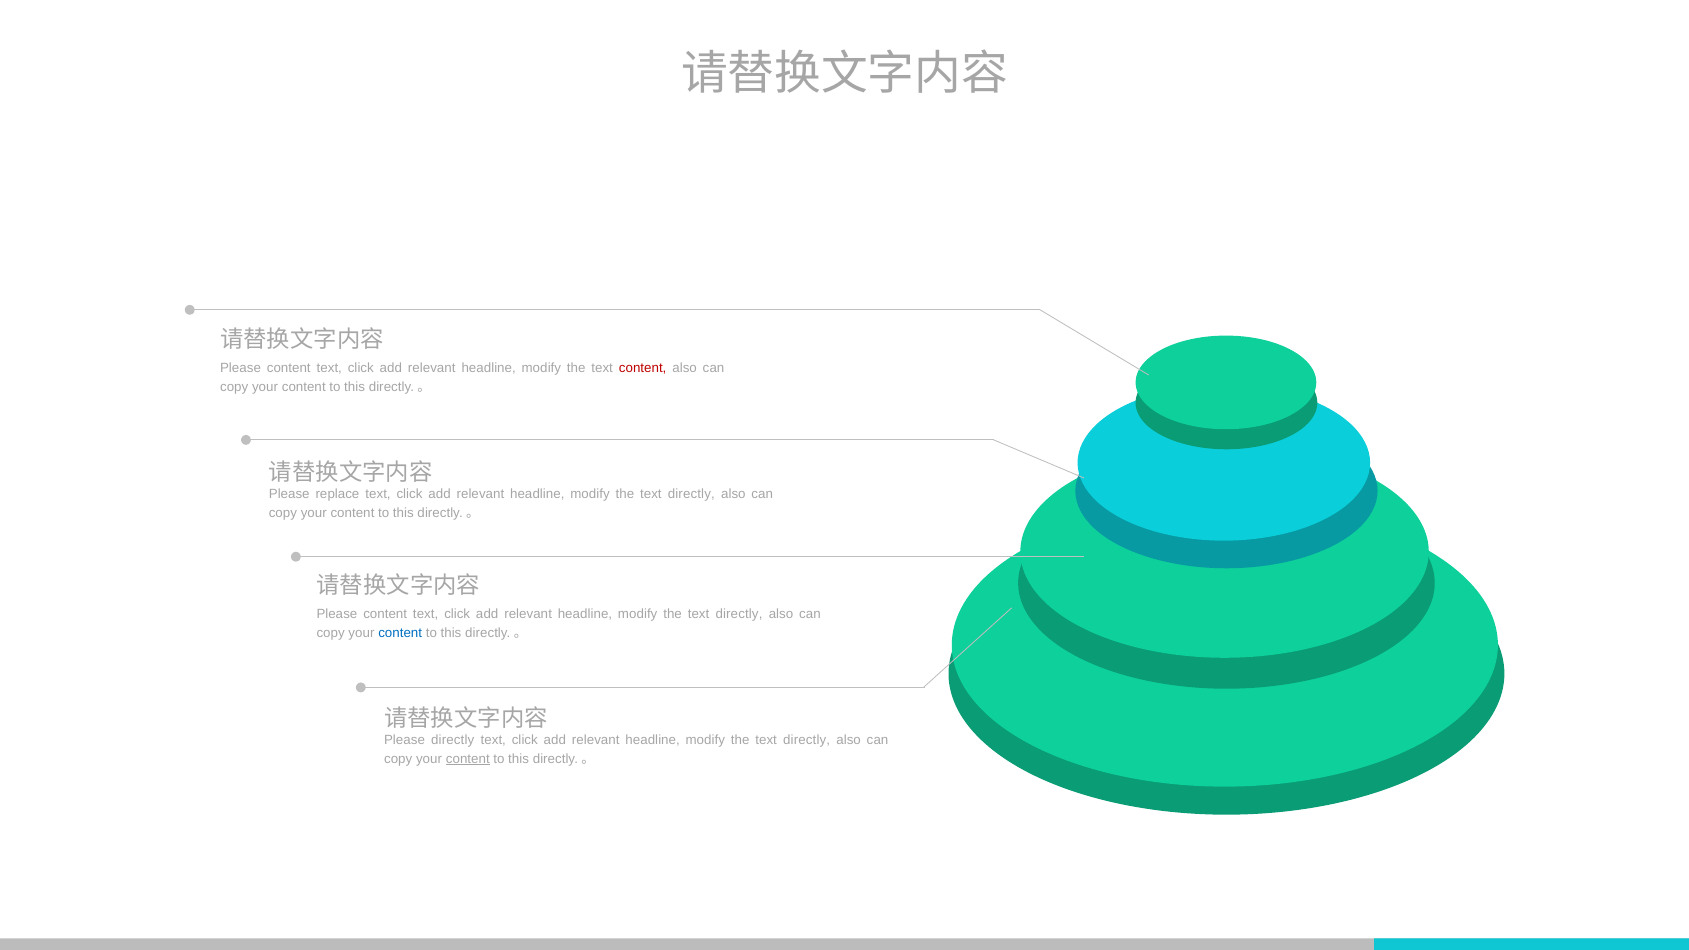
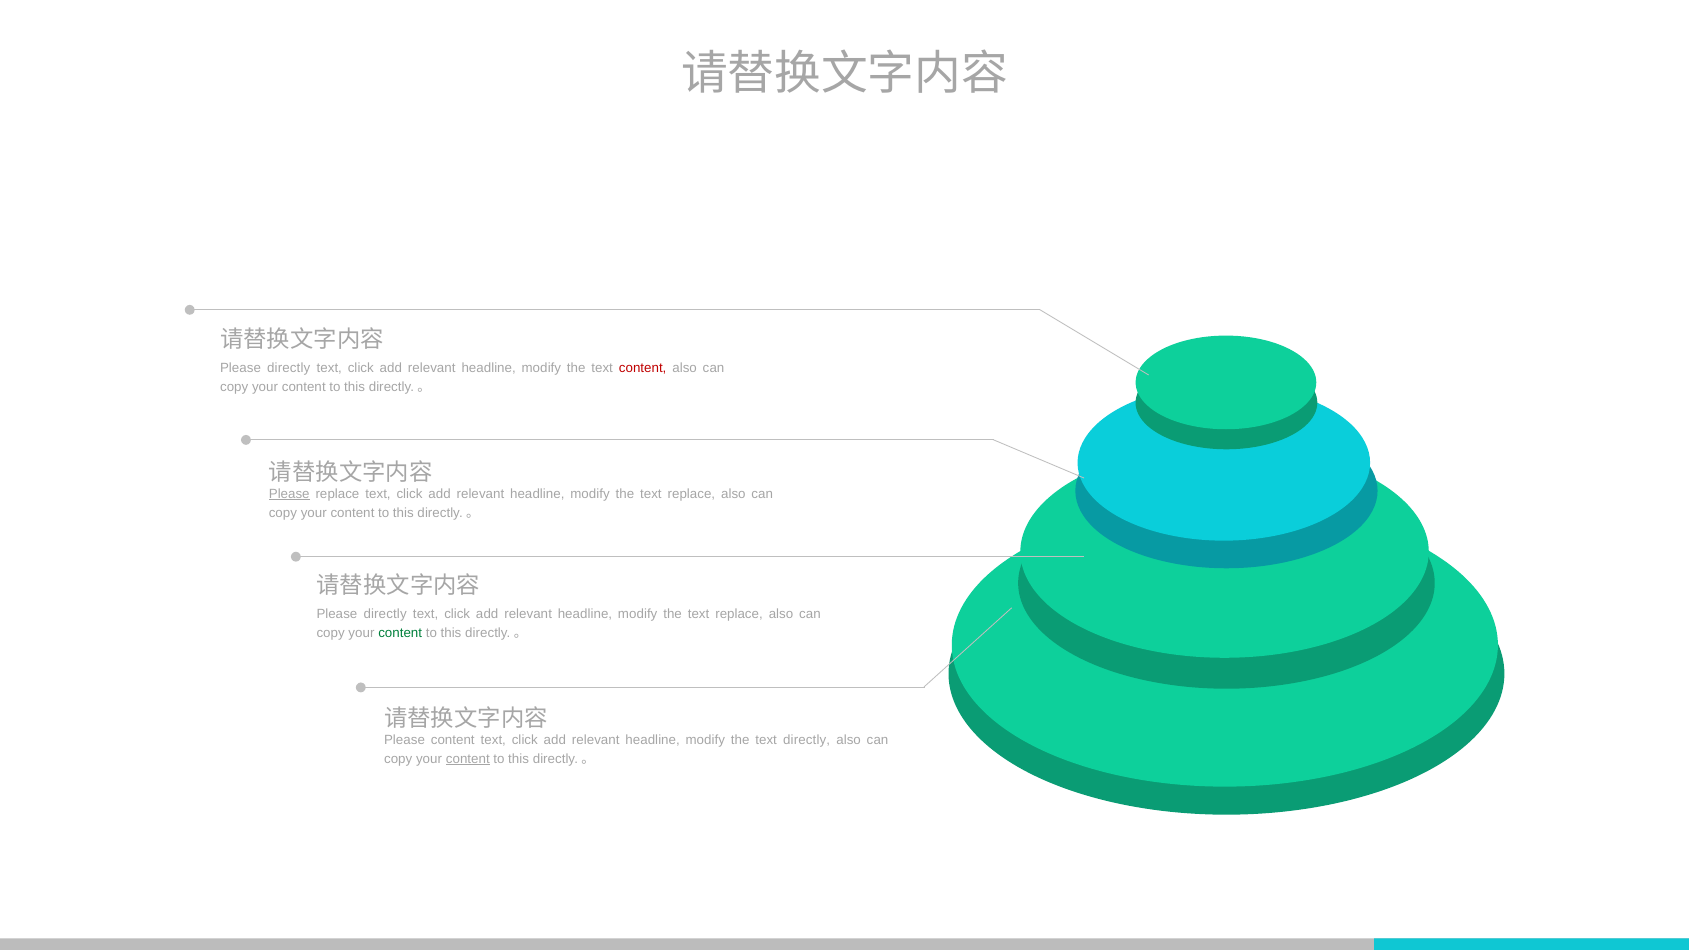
content: content -> directly (289, 368)
Please underline: none -> present (289, 494)
directly: directly -> replace (691, 494)
content: content -> directly (385, 614)
directly: directly -> replace (739, 614)
content colour: blue -> green (400, 633)
Please directly: directly -> content (453, 740)
